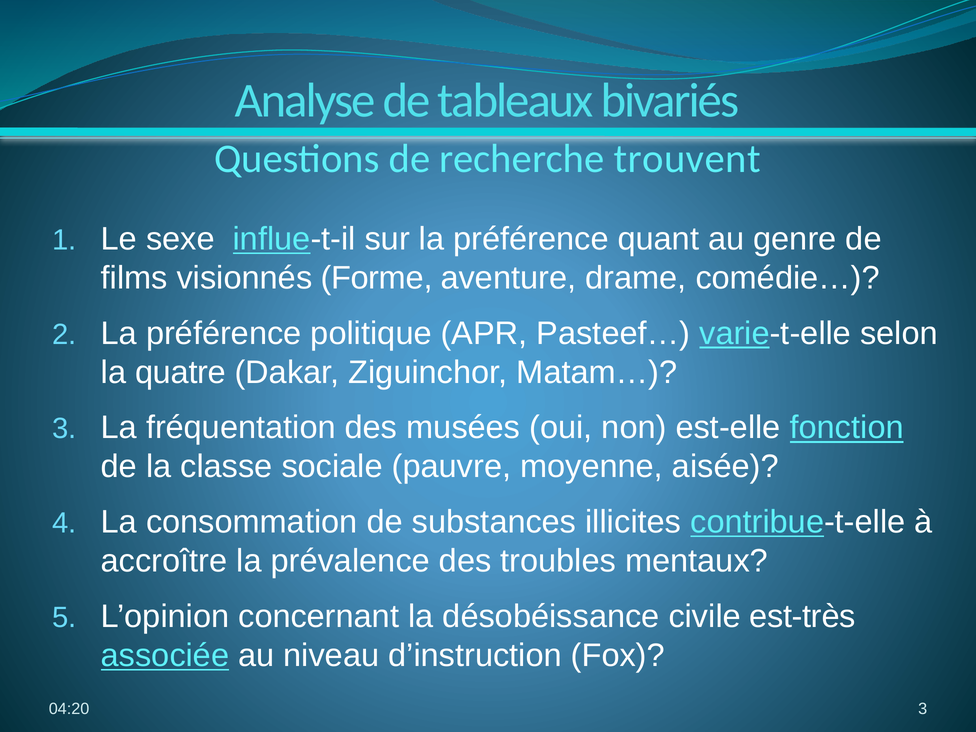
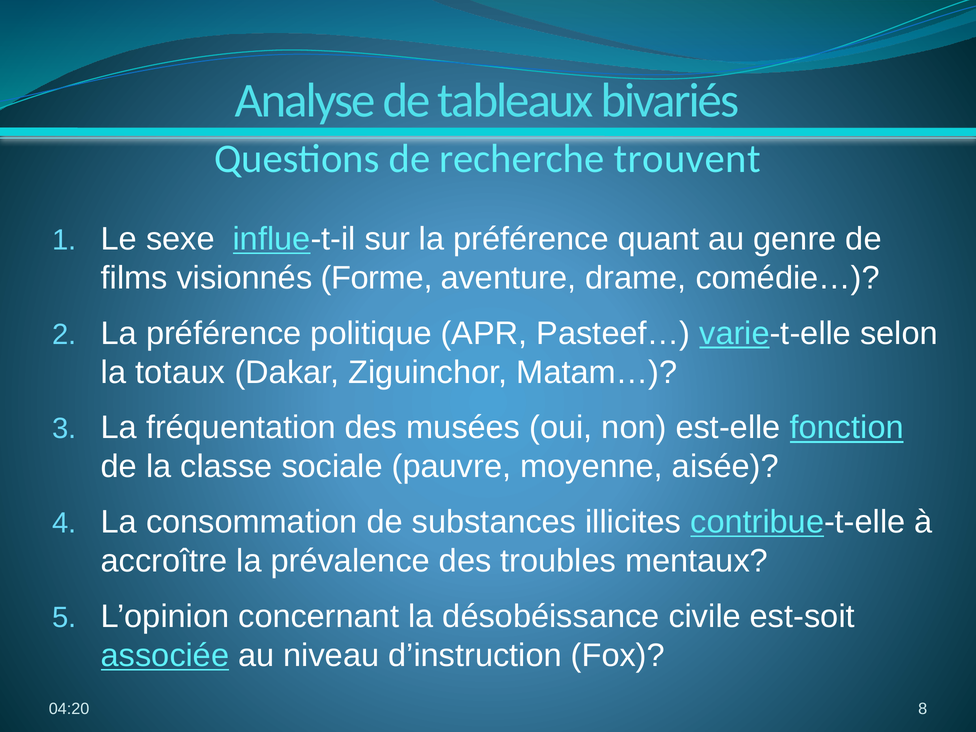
quatre: quatre -> totaux (180, 372)
est-très: est-très -> est-soit (802, 616)
3: 3 -> 8 (923, 709)
